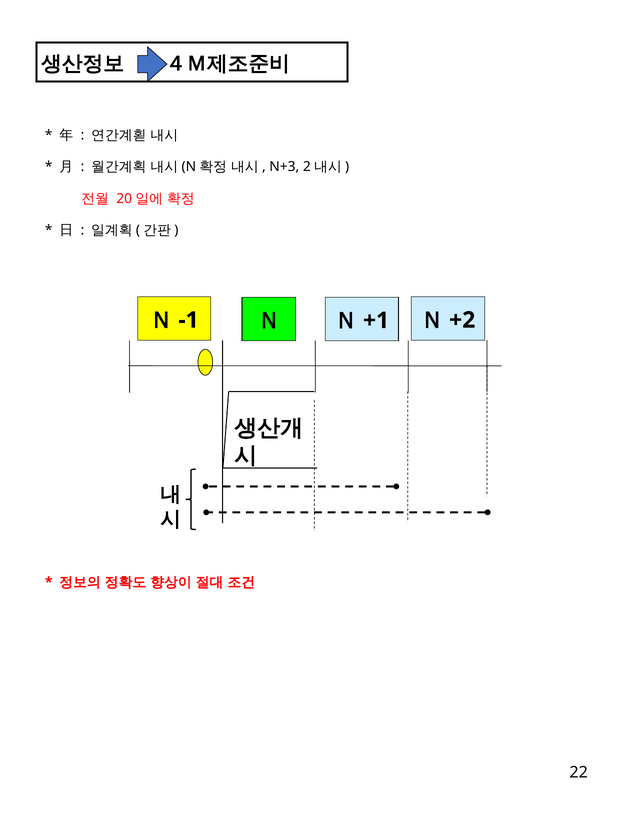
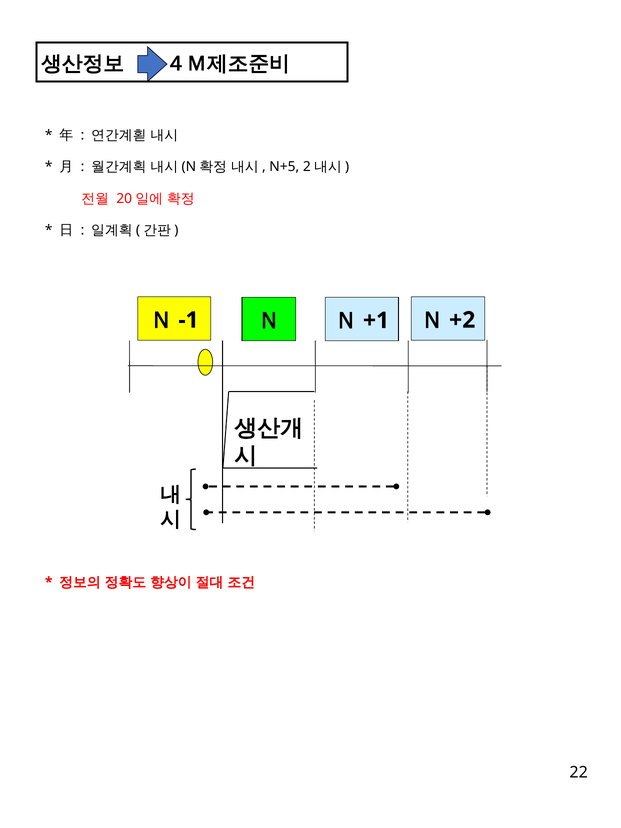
N+3: N+3 -> N+5 (284, 167)
